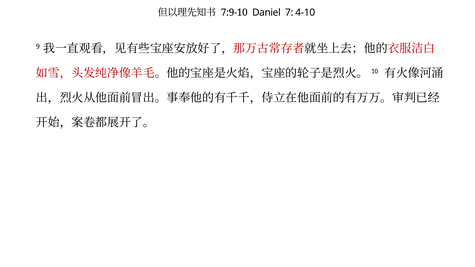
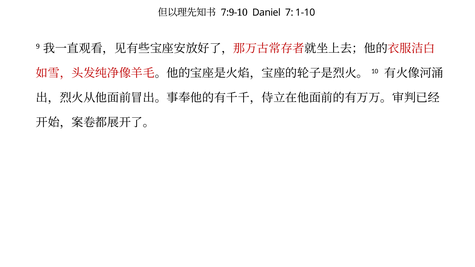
4-10: 4-10 -> 1-10 (305, 13)
